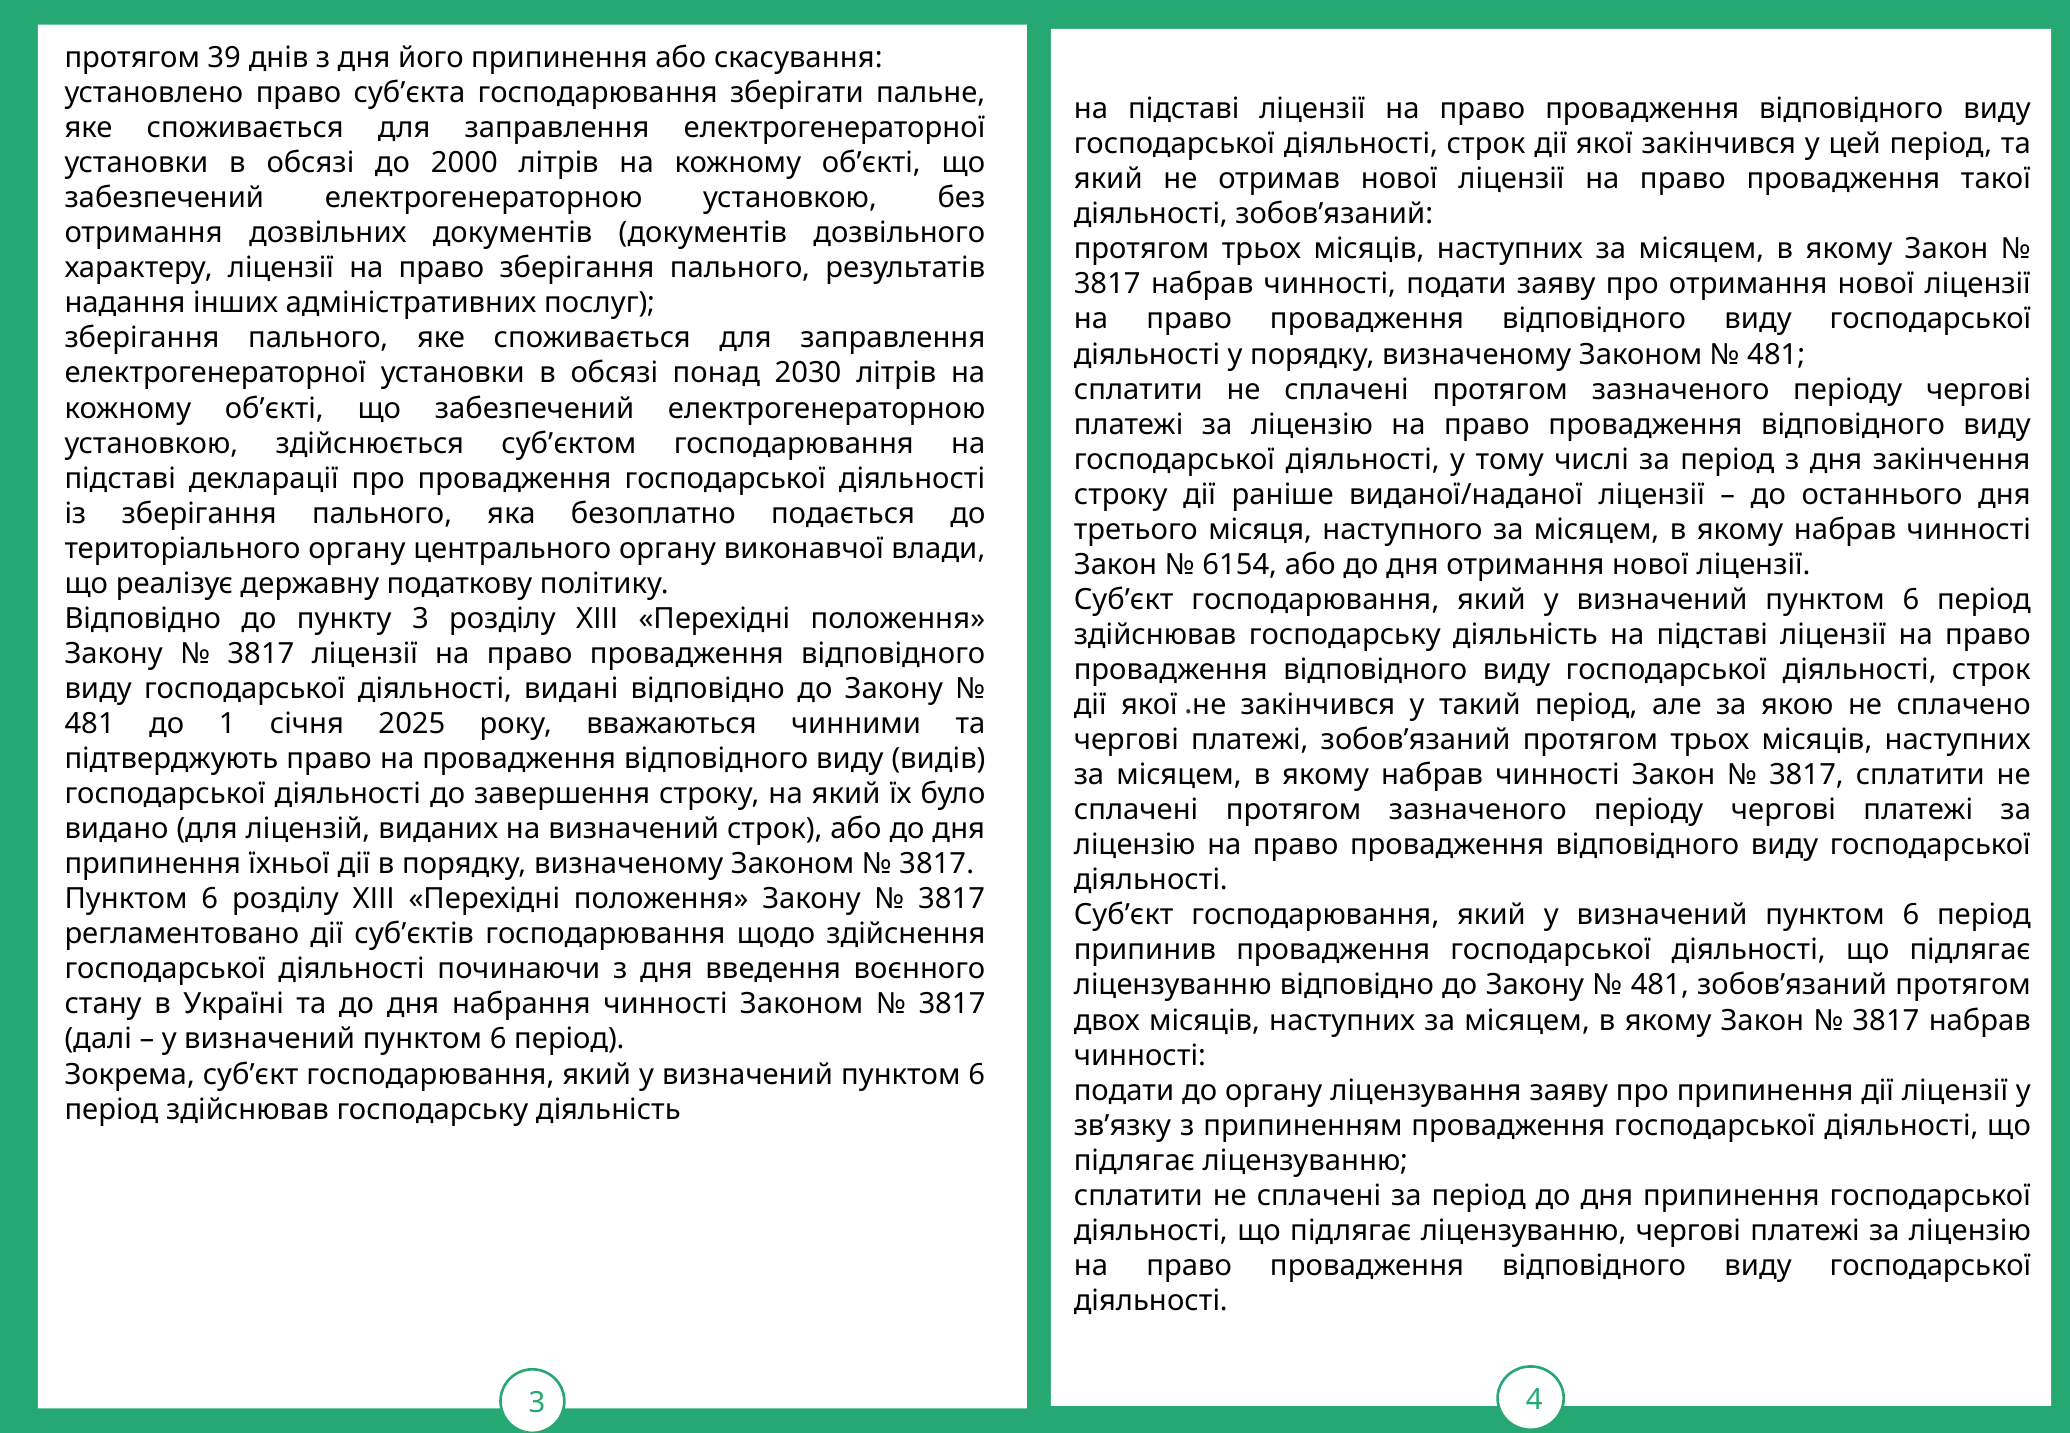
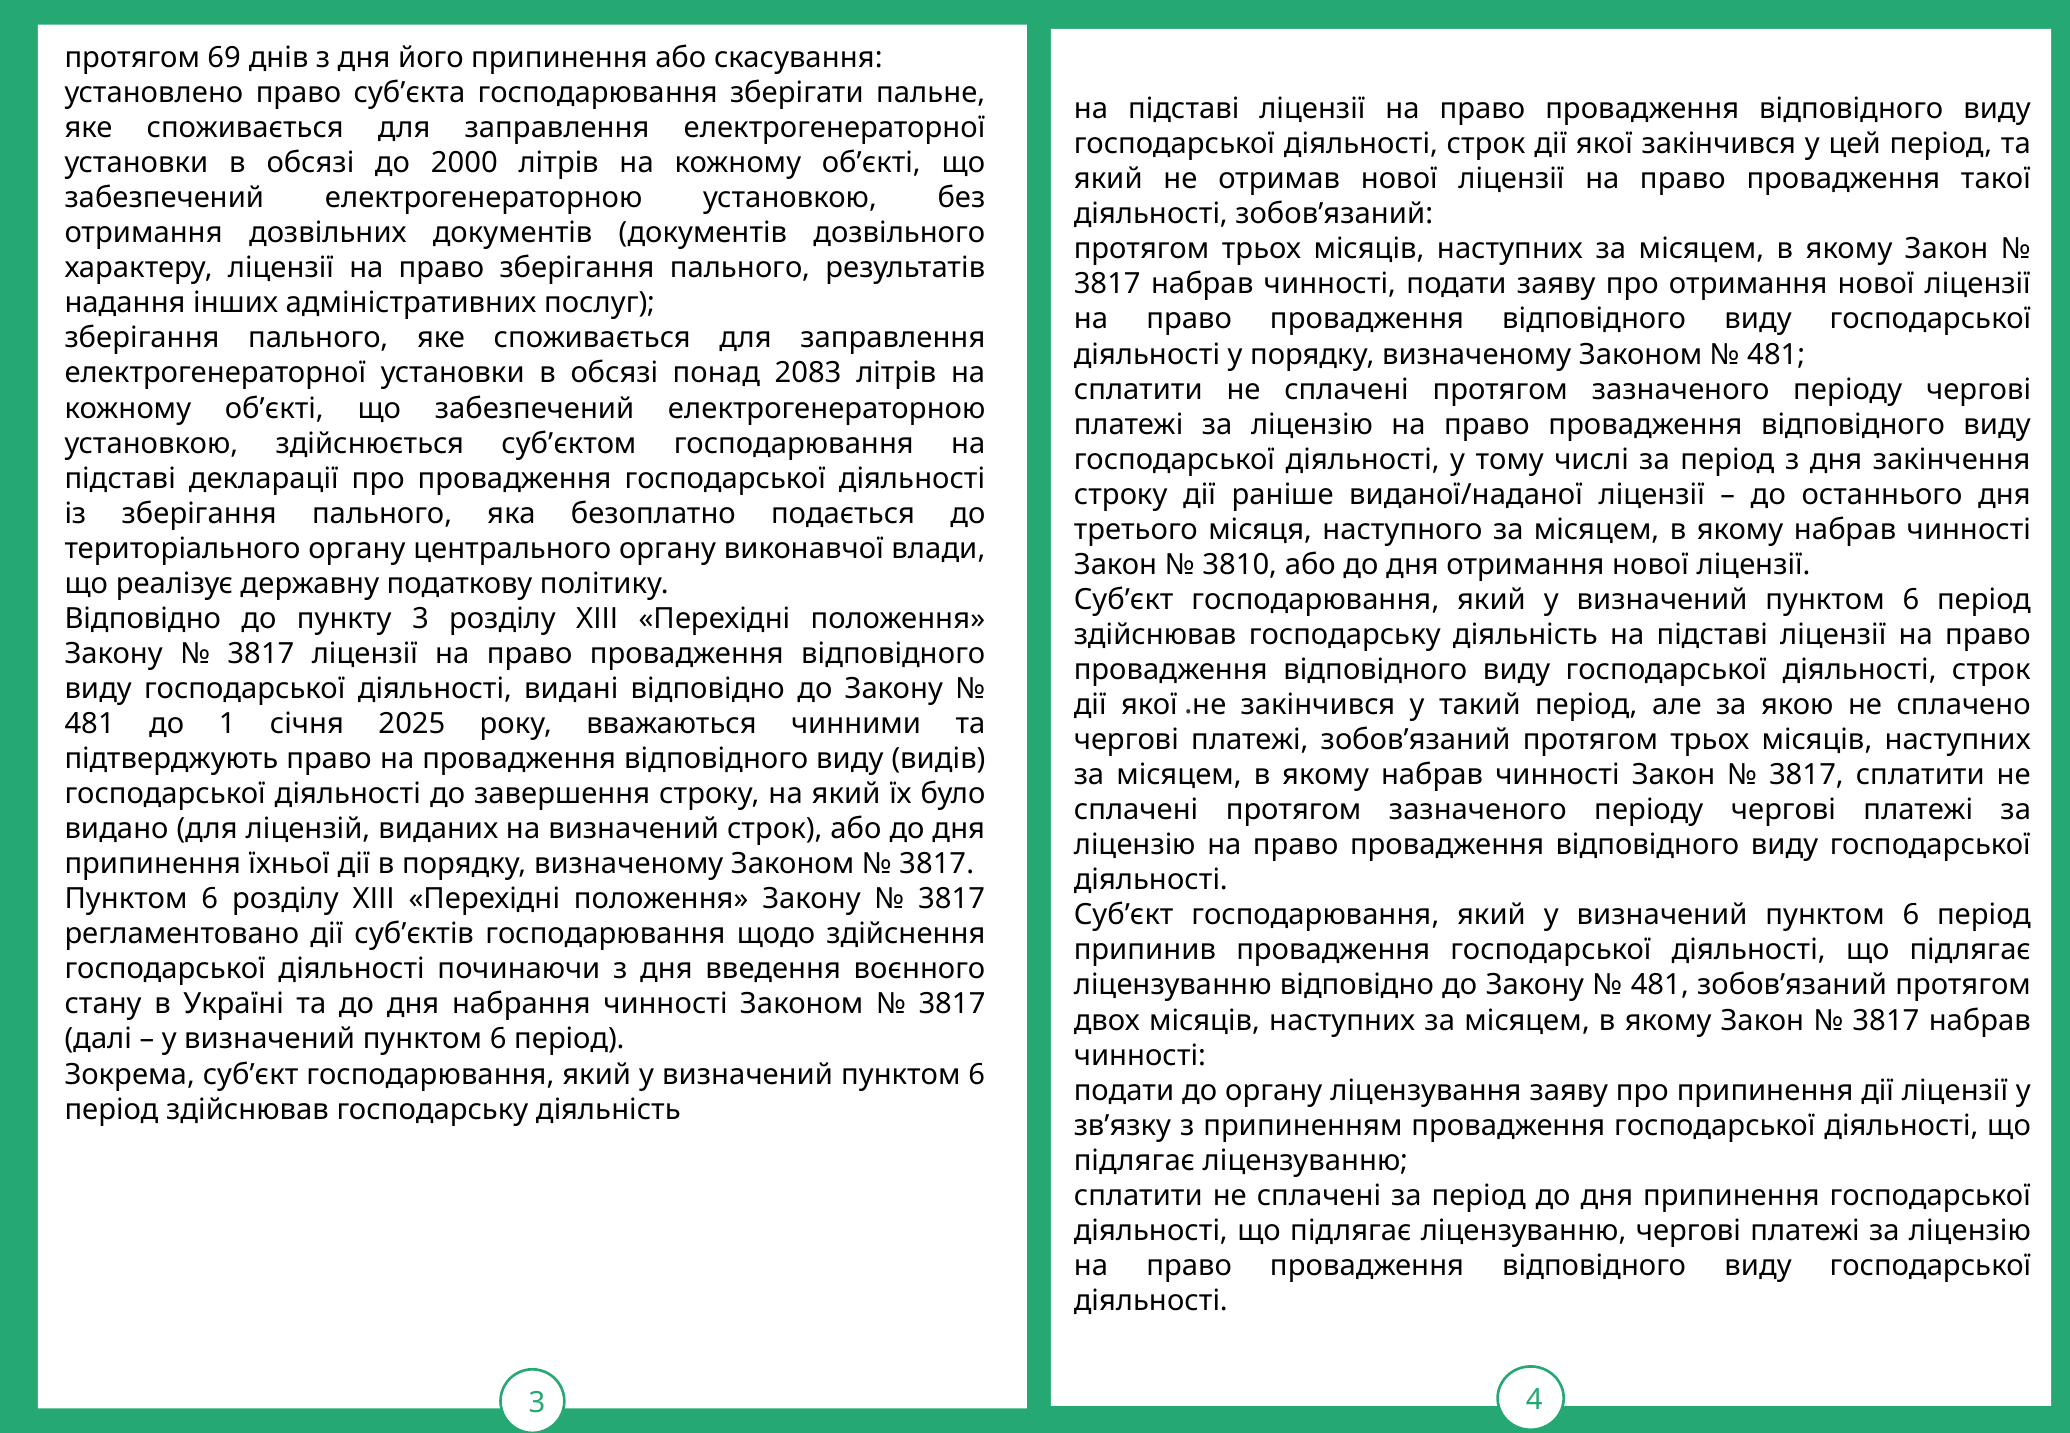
39: 39 -> 69 (224, 58)
2030: 2030 -> 2083 (808, 373)
6154: 6154 -> 3810 (1240, 565)
